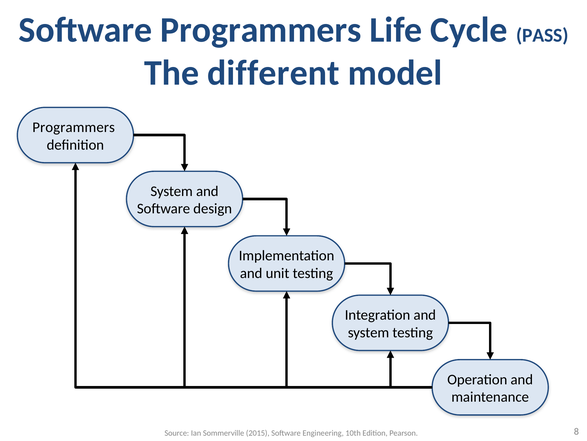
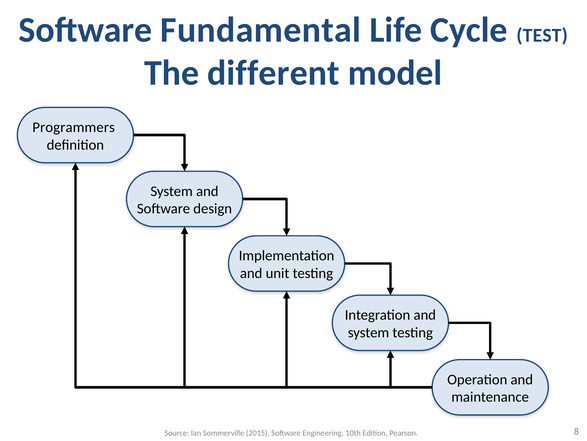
Software Programmers: Programmers -> Fundamental (261, 30)
PASS: PASS -> TEST (542, 35)
